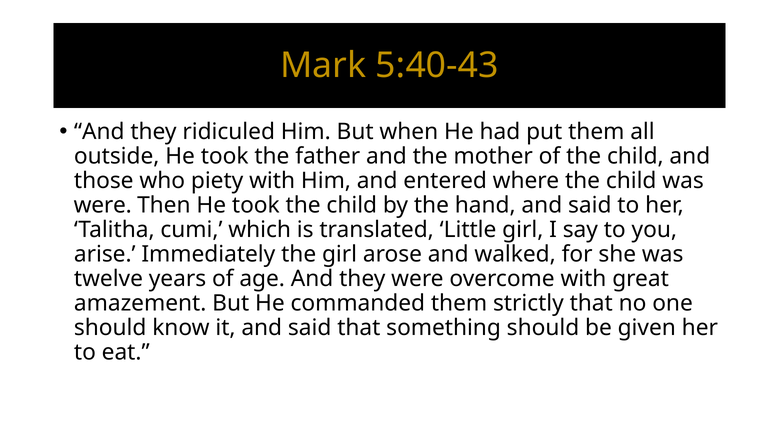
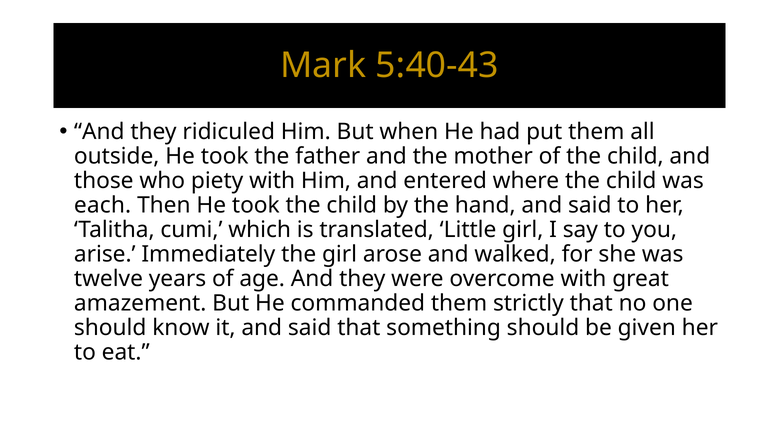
were: were -> each (103, 205)
